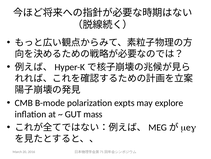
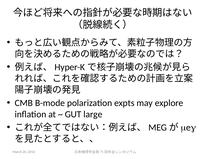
mass: mass -> large (93, 114)
